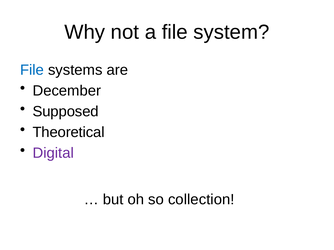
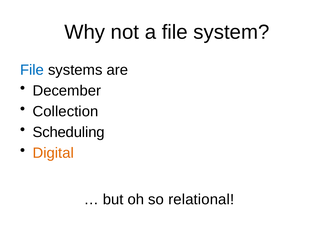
Supposed: Supposed -> Collection (66, 112)
Theoretical: Theoretical -> Scheduling (69, 132)
Digital colour: purple -> orange (53, 153)
collection: collection -> relational (201, 200)
